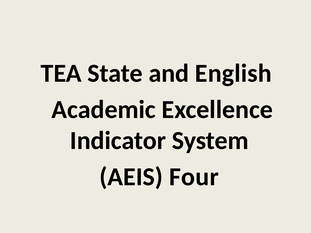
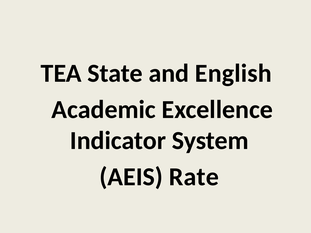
Four: Four -> Rate (194, 177)
